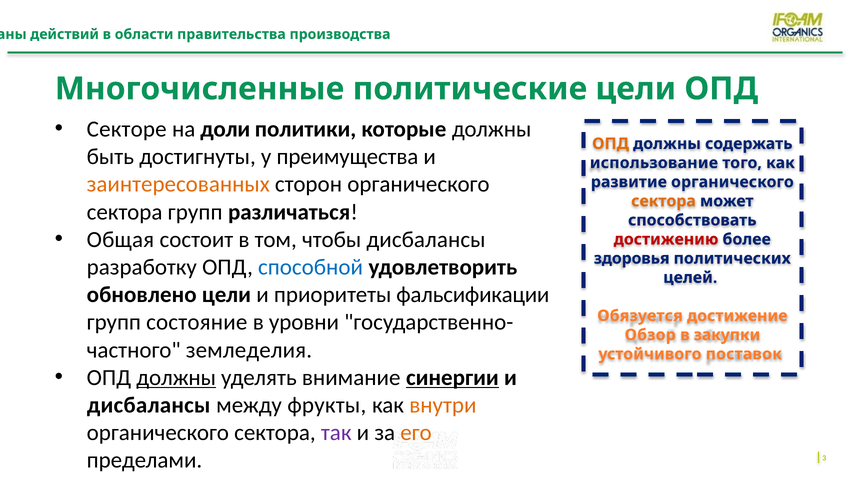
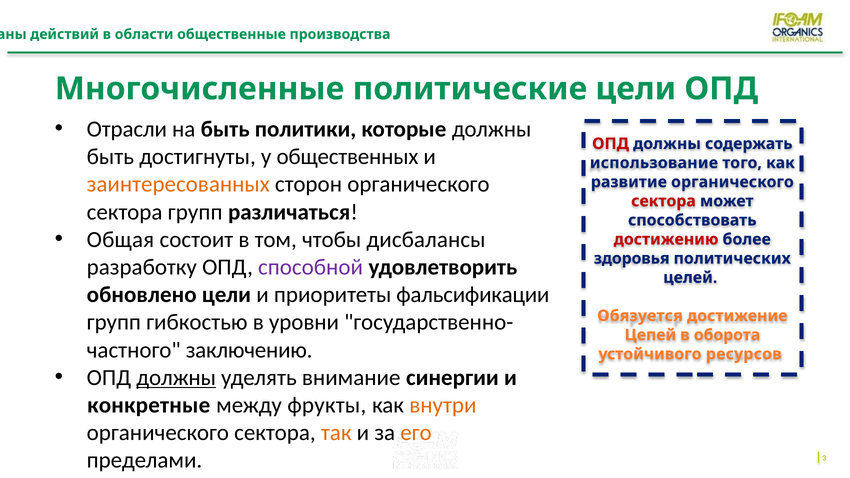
правительства: правительства -> общественные (231, 34)
Секторе: Секторе -> Отрасли (127, 129)
на доли: доли -> быть (225, 129)
ОПД colour: orange -> red (611, 144)
преимущества: преимущества -> общественных (347, 157)
сектора colour: orange -> red (664, 201)
способной colour: blue -> purple (311, 267)
состояние: состояние -> гибкостью (197, 322)
Обзор: Обзор -> Цепей (650, 335)
закупки: закупки -> оборота (727, 335)
земледелия: земледелия -> заключению (249, 350)
поставок: поставок -> ресурсов (744, 354)
синергии underline: present -> none (452, 378)
дисбалансы: дисбалансы -> конкретные (149, 405)
так colour: purple -> orange (336, 433)
